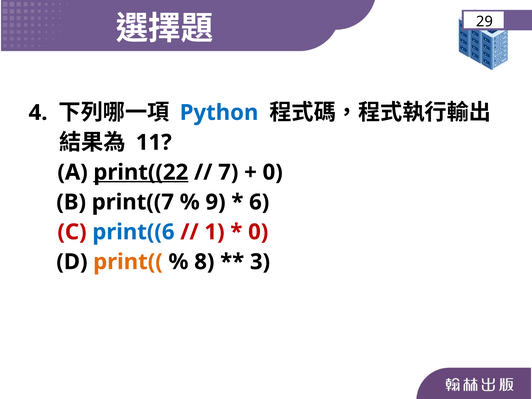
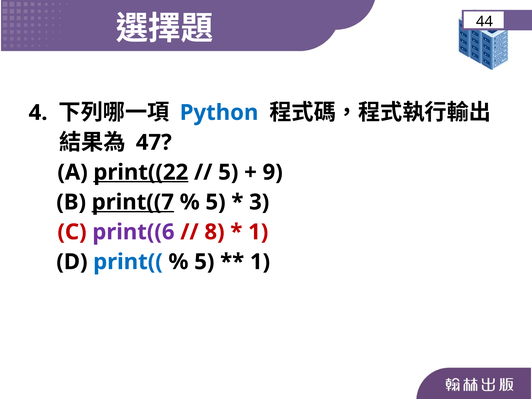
29: 29 -> 44 (484, 22)
11: 11 -> 47 (154, 142)
7: 7 -> 5 (228, 172)
0: 0 -> 9 (273, 172)
print((7 underline: none -> present (133, 202)
9: 9 -> 5 (216, 202)
6: 6 -> 3 (259, 202)
print((6 colour: blue -> purple (133, 232)
1: 1 -> 8 (214, 232)
0: 0 -> 1 (258, 232)
print(( colour: orange -> blue (128, 262)
8: 8 -> 5 (204, 262)
3: 3 -> 1 (260, 262)
